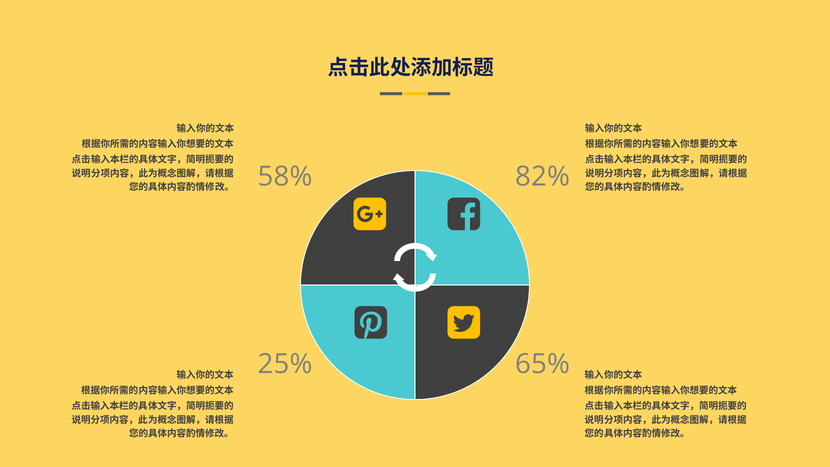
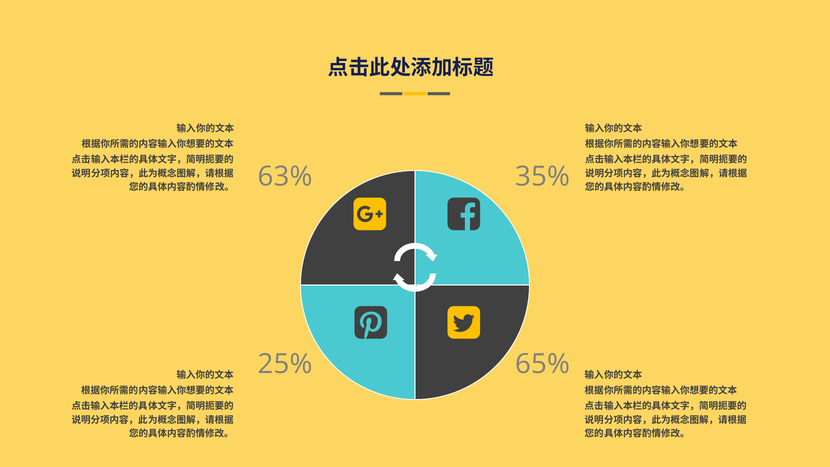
58%: 58% -> 63% (285, 176)
82%: 82% -> 35% (543, 176)
